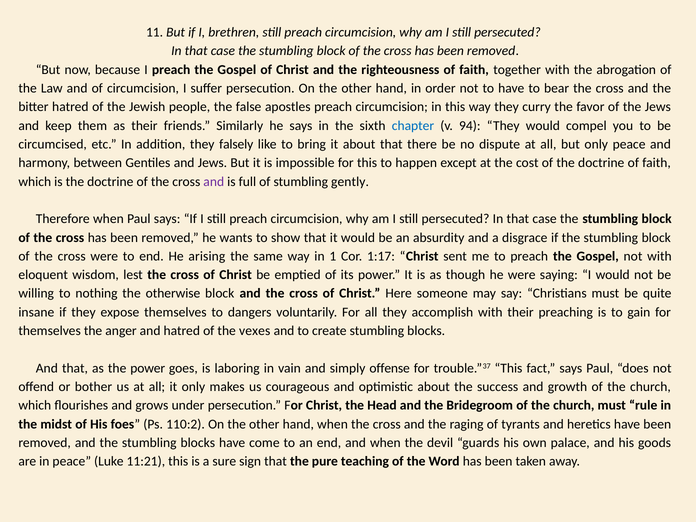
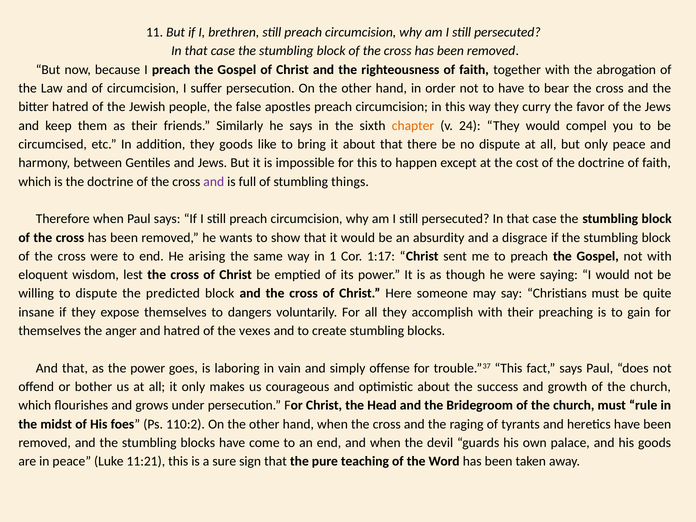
chapter colour: blue -> orange (413, 126)
94: 94 -> 24 (470, 126)
they falsely: falsely -> goods (236, 144)
gently: gently -> things (350, 182)
to nothing: nothing -> dispute (96, 294)
otherwise: otherwise -> predicted (173, 294)
